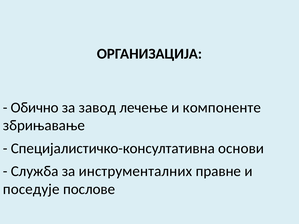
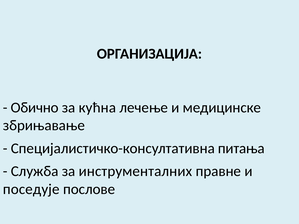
завод: завод -> кућна (97, 108)
компоненте: компоненте -> медицинске (222, 108)
основи: основи -> питања (241, 149)
